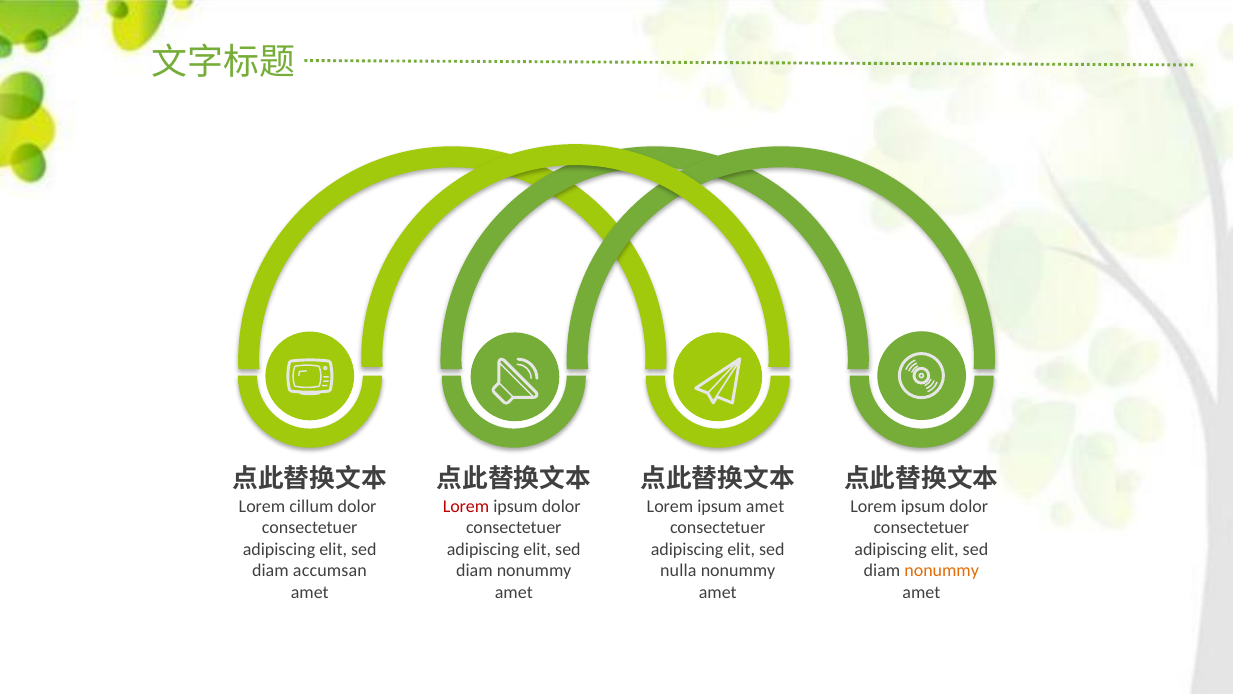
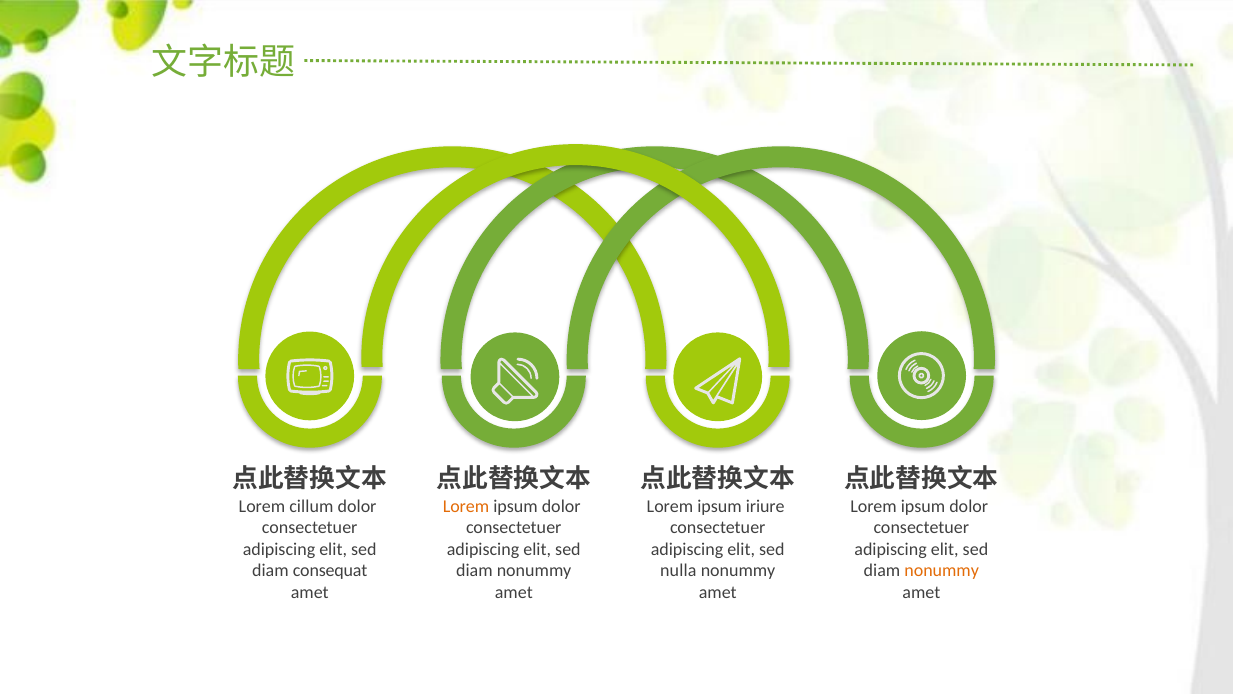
Lorem colour: red -> orange (466, 506)
ipsum amet: amet -> iriure (765, 506)
accumsan: accumsan -> consequat (330, 571)
